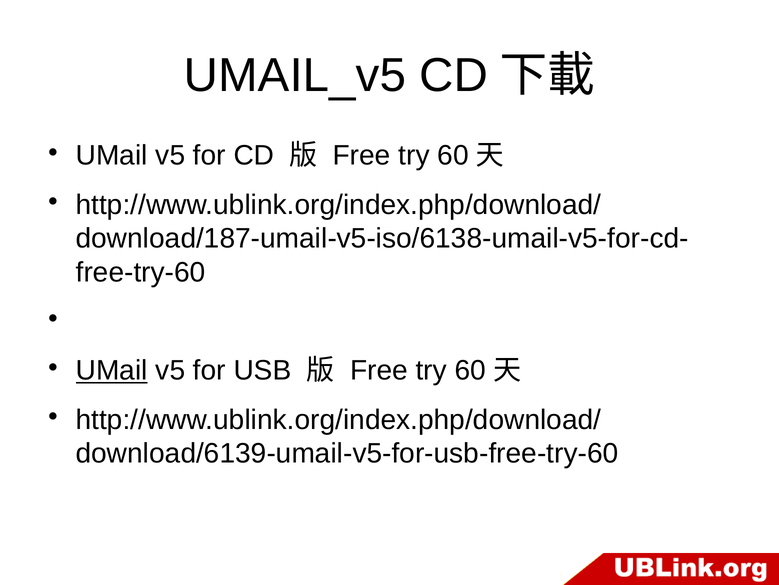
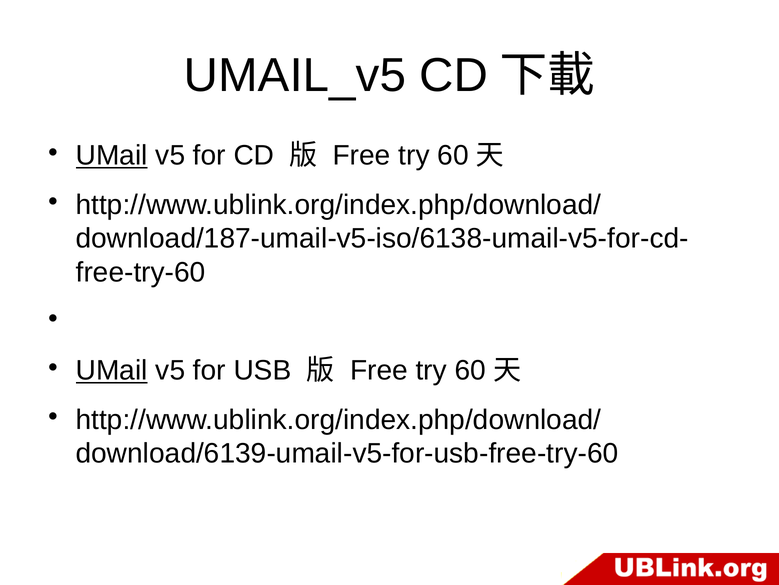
UMail underline: none -> present (112, 156)
